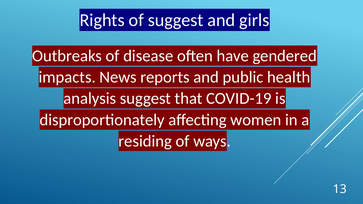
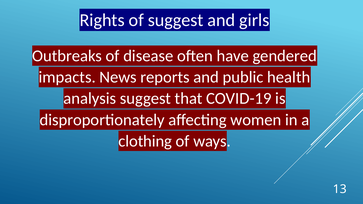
residing: residing -> clothing (145, 141)
